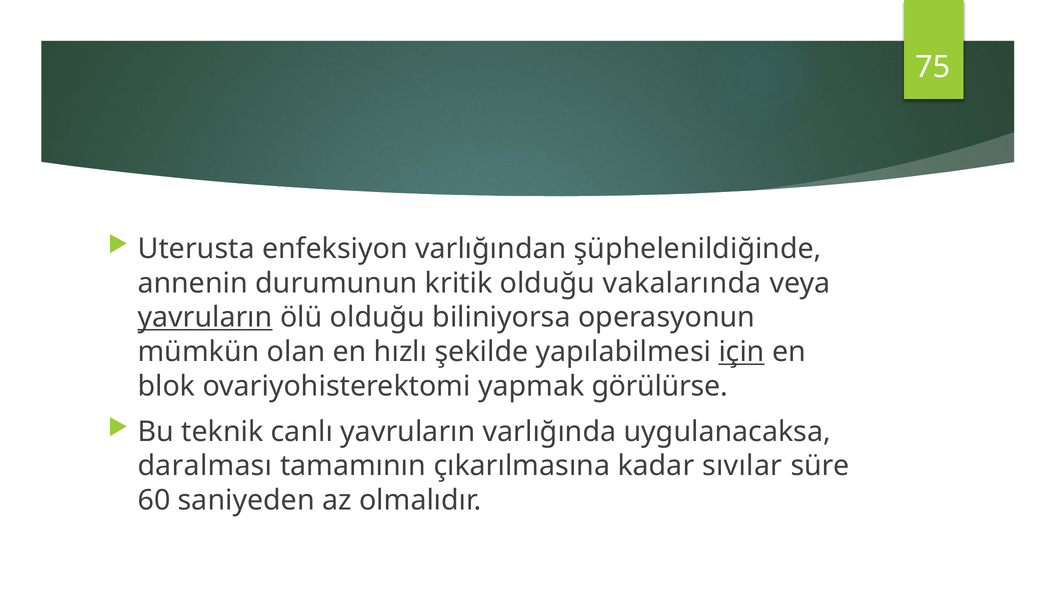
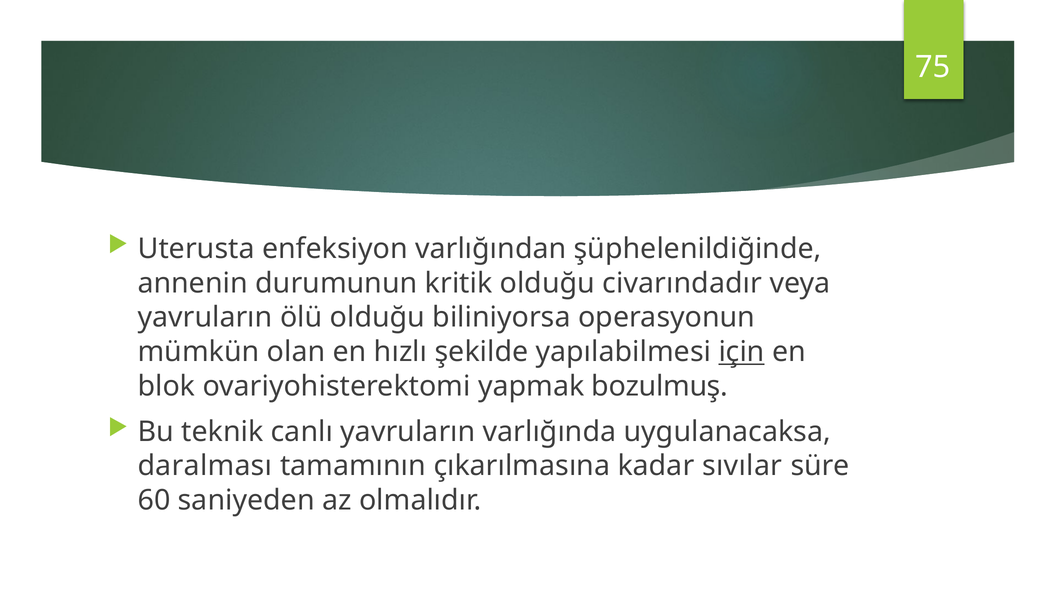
vakalarında: vakalarında -> civarındadır (682, 283)
yavruların underline: present -> none (205, 317)
görülürse: görülürse -> bozulmuş (660, 386)
